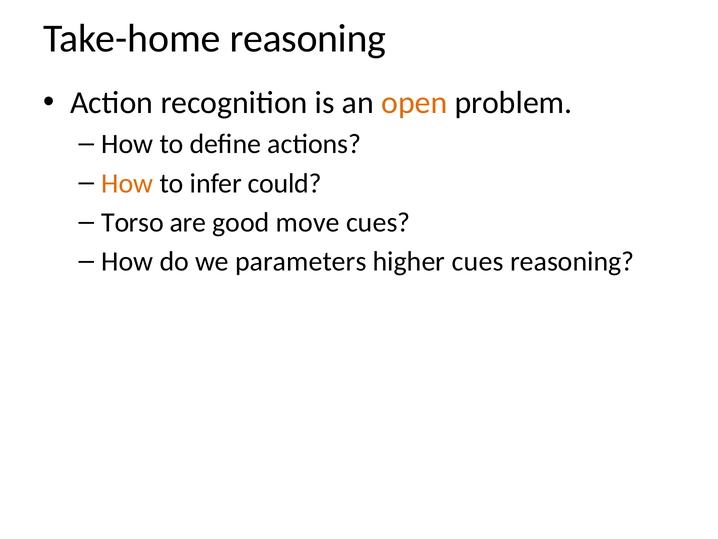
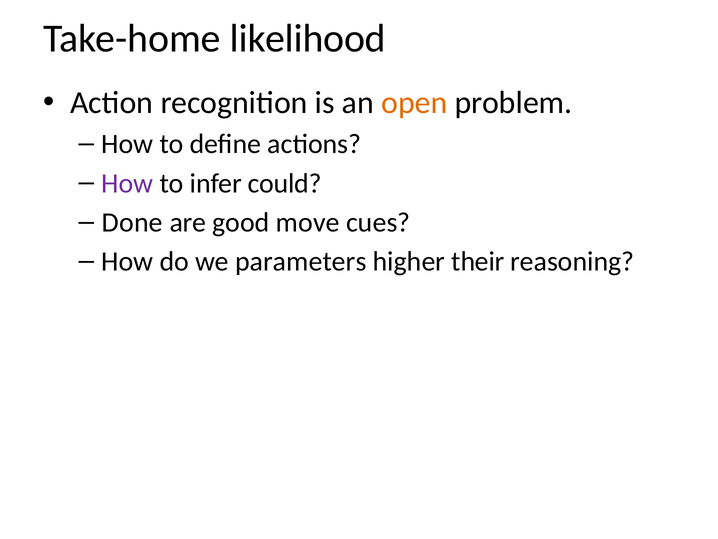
Take-home reasoning: reasoning -> likelihood (308, 39)
How colour: orange -> purple (127, 183)
Torso: Torso -> Done (132, 222)
higher cues: cues -> their (478, 261)
